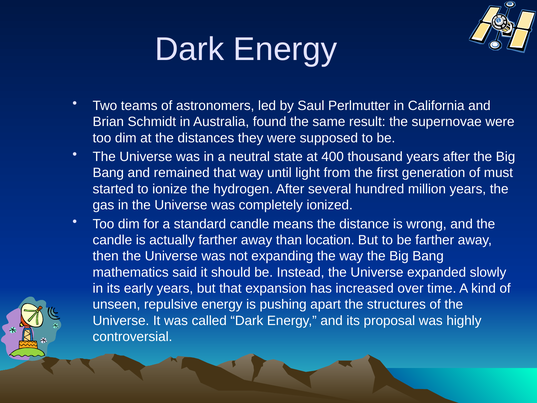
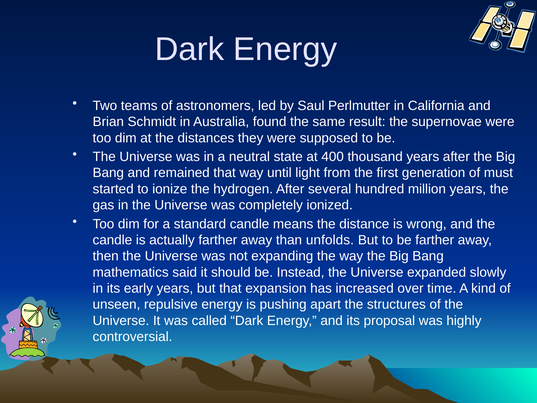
location: location -> unfolds (330, 240)
